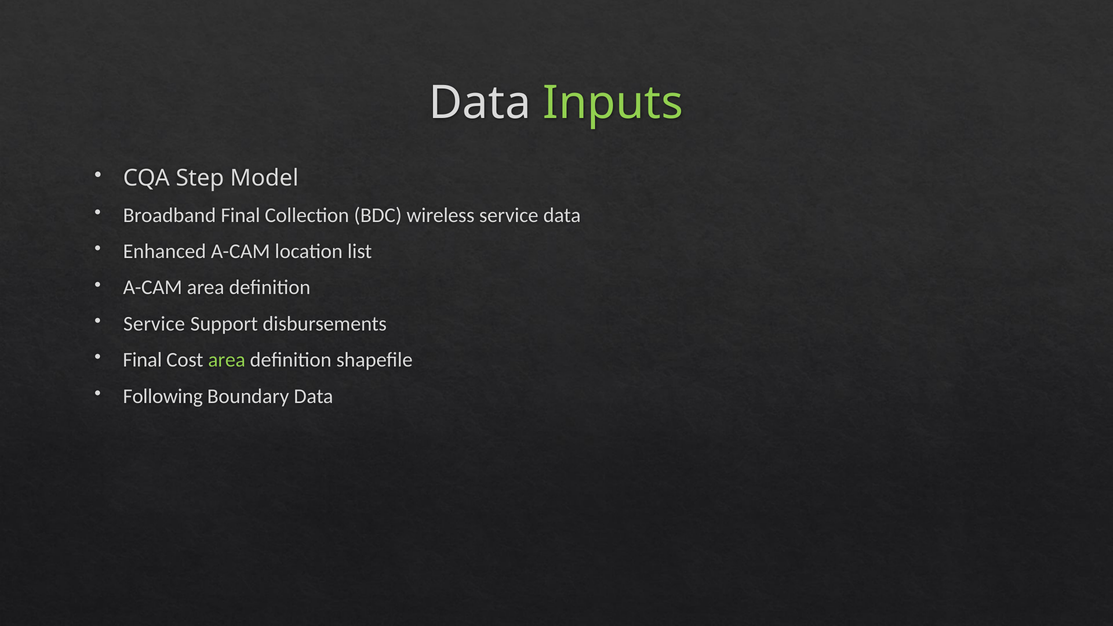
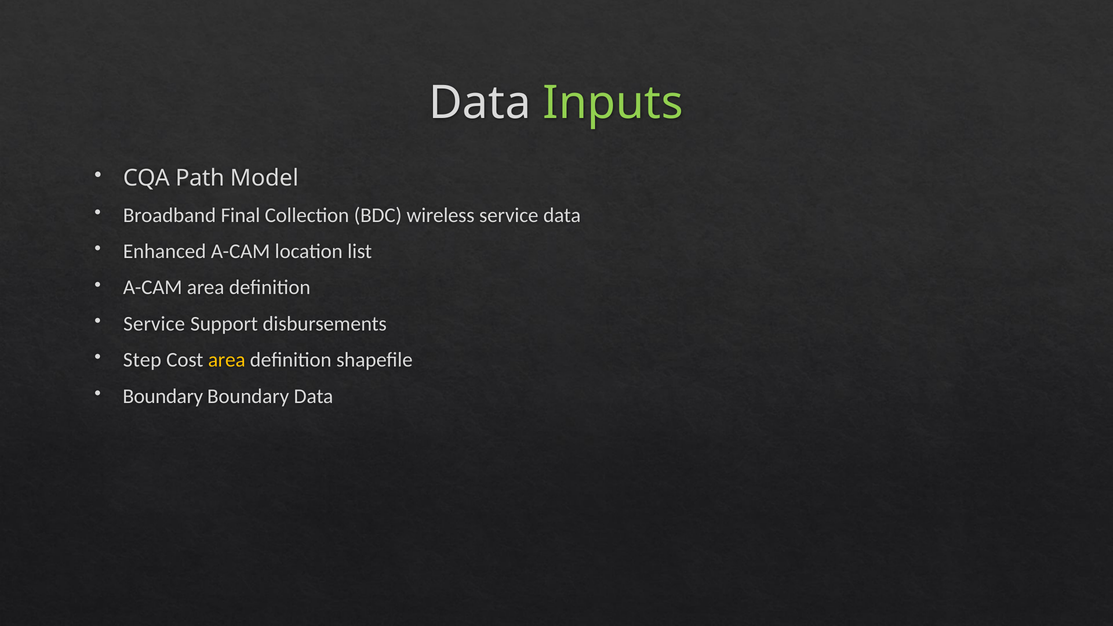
Step: Step -> Path (200, 178)
Final: Final -> Step (142, 360)
area colour: light green -> yellow (227, 360)
Following: Following -> Boundary (163, 396)
